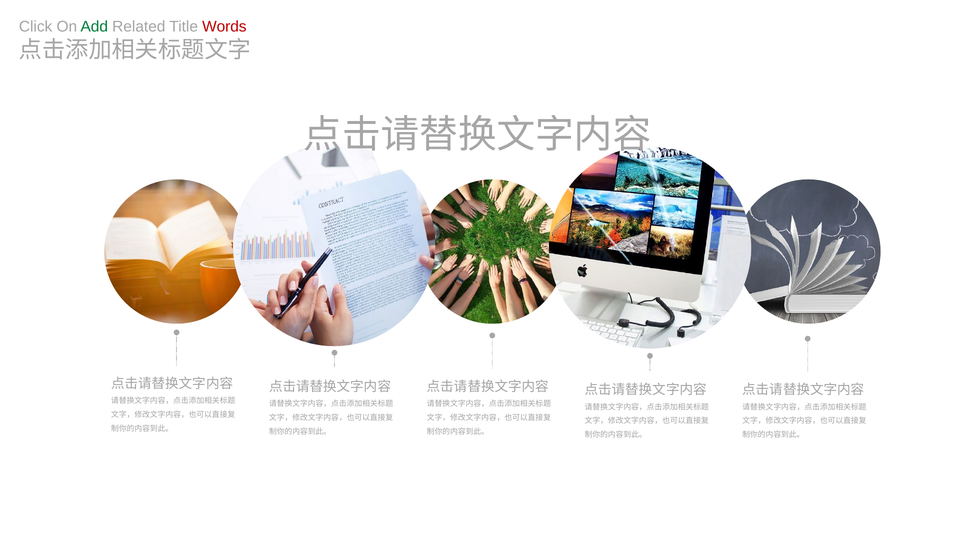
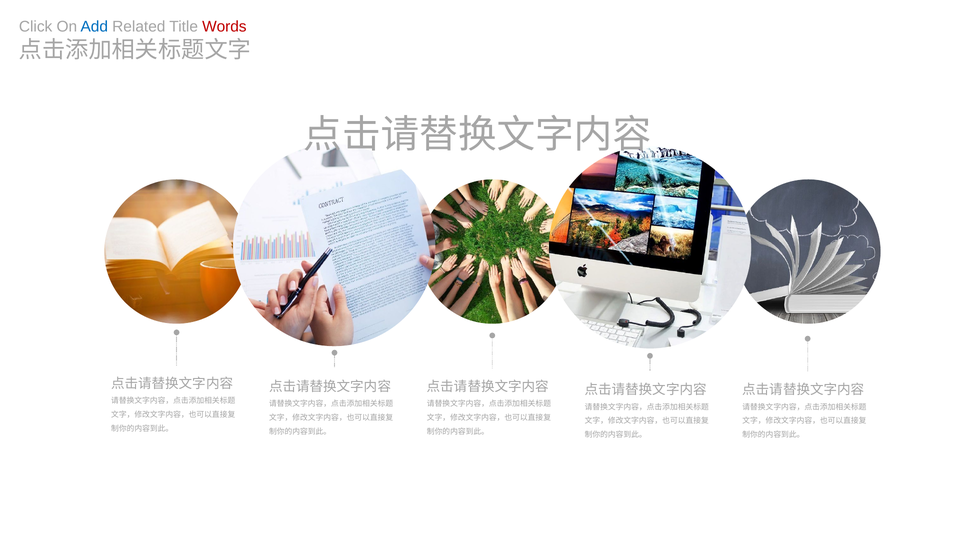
Add colour: green -> blue (94, 26)
